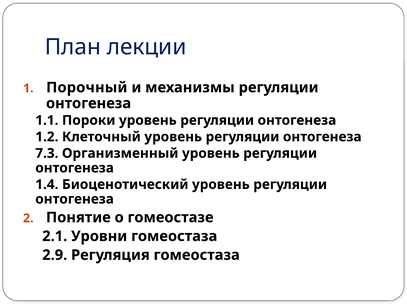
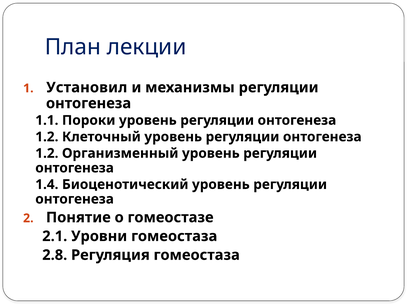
Порочный: Порочный -> Установил (87, 88)
7.3: 7.3 -> 1.2 (47, 153)
2.9: 2.9 -> 2.8 (55, 255)
